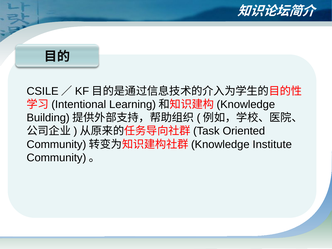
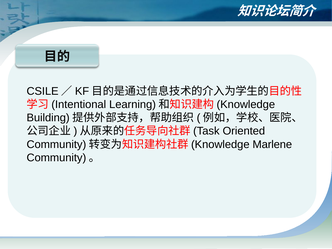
Institute: Institute -> Marlene (272, 144)
